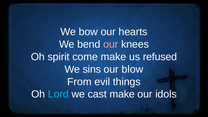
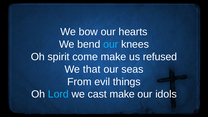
our colour: pink -> light blue (111, 44)
sins: sins -> that (92, 69)
blow: blow -> seas (132, 69)
